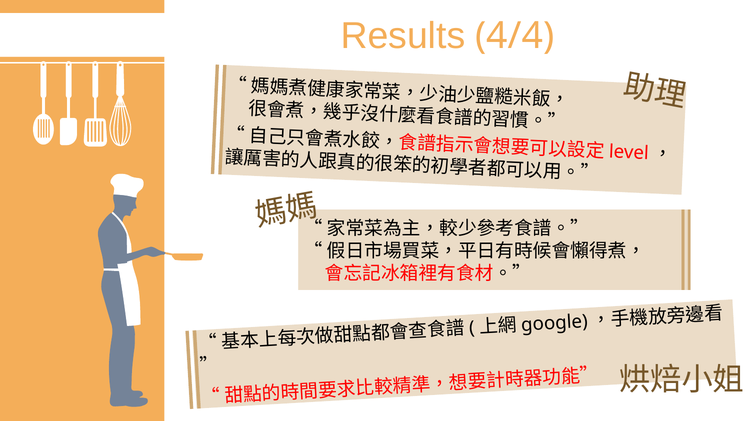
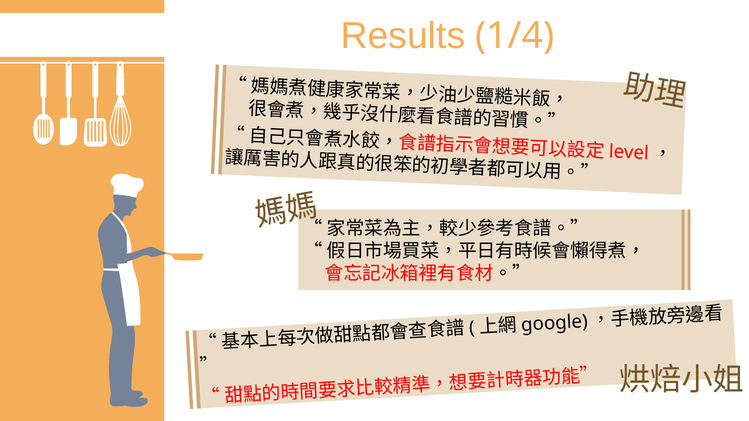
4/4: 4/4 -> 1/4 (515, 36)
